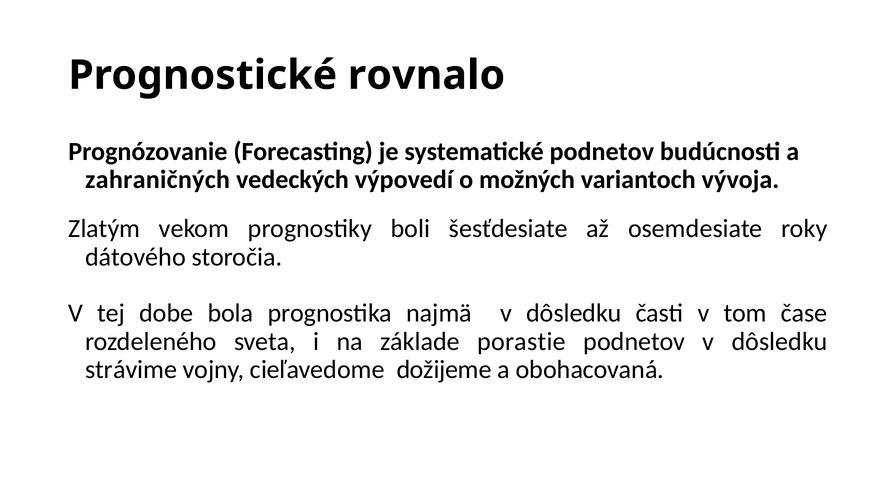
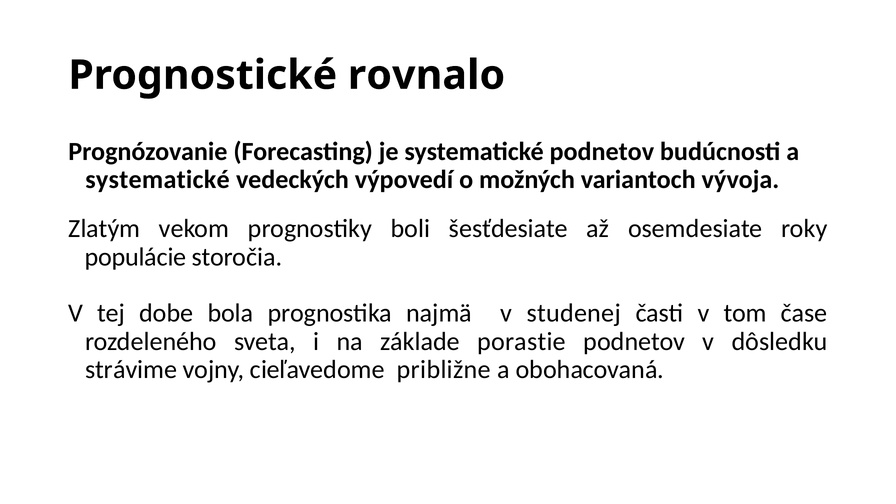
zahraničných: zahraničných -> systematické (158, 180)
dátového: dátového -> populácie (136, 257)
najmä v dôsledku: dôsledku -> studenej (574, 313)
dožijeme: dožijeme -> približne (444, 370)
